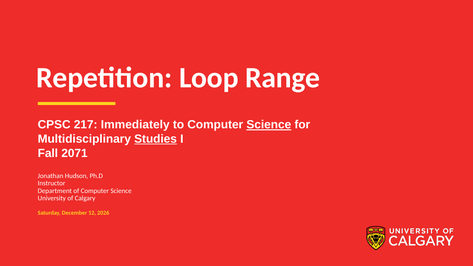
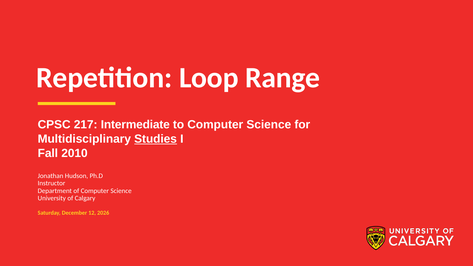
Immediately: Immediately -> Intermediate (135, 125)
Science underline: present -> none (269, 125)
2071: 2071 -> 2010 (74, 153)
